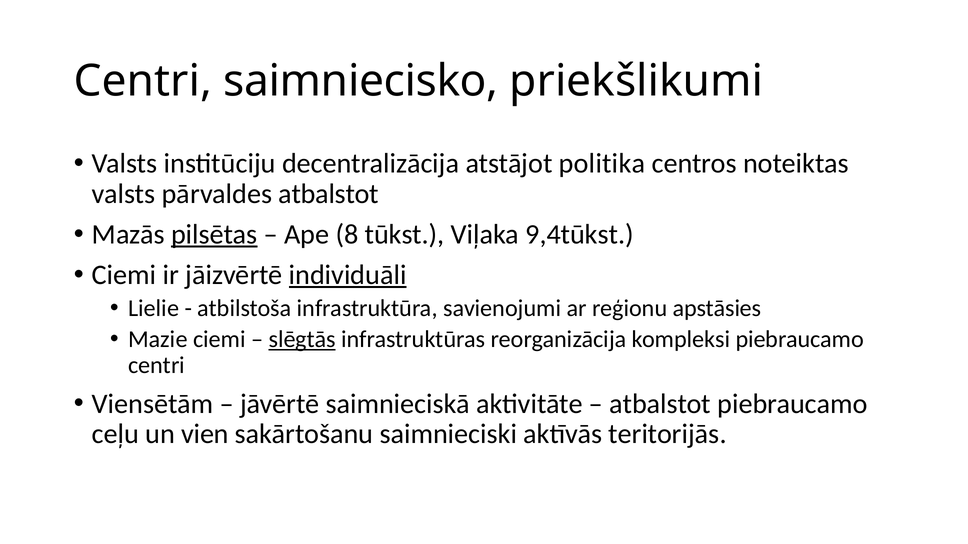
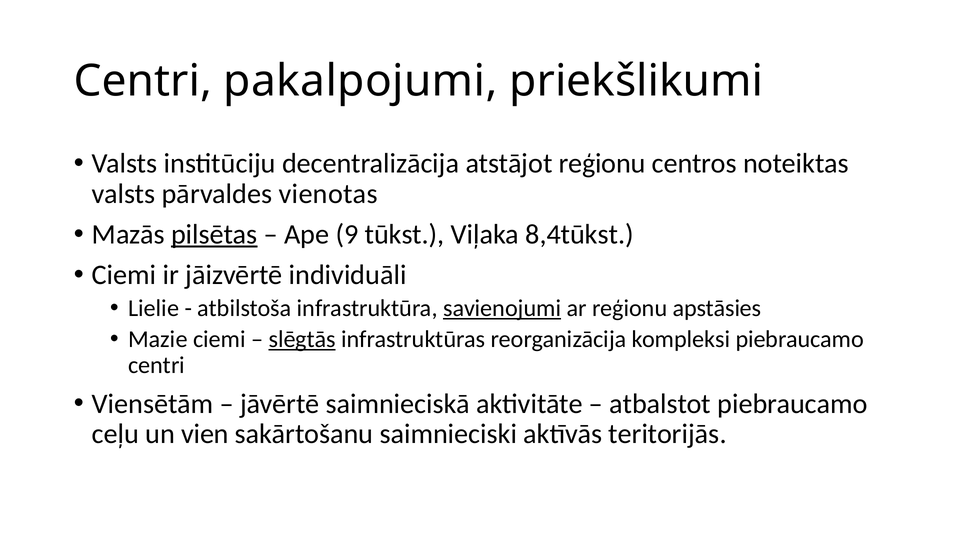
saimniecisko: saimniecisko -> pakalpojumi (360, 81)
atstājot politika: politika -> reģionu (602, 164)
pārvaldes atbalstot: atbalstot -> vienotas (328, 194)
8: 8 -> 9 (347, 235)
9,4tūkst: 9,4tūkst -> 8,4tūkst (579, 235)
individuāli underline: present -> none (348, 275)
savienojumi underline: none -> present (502, 308)
